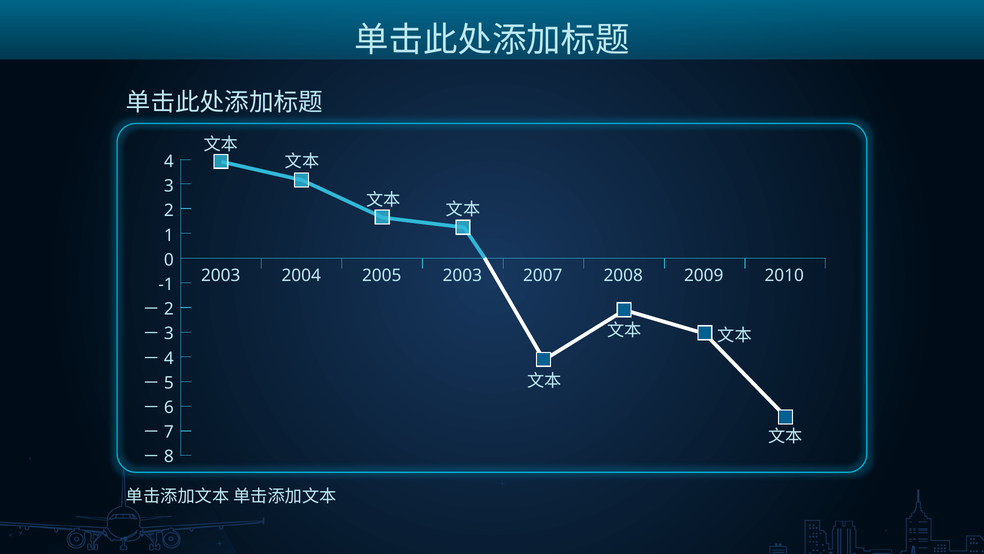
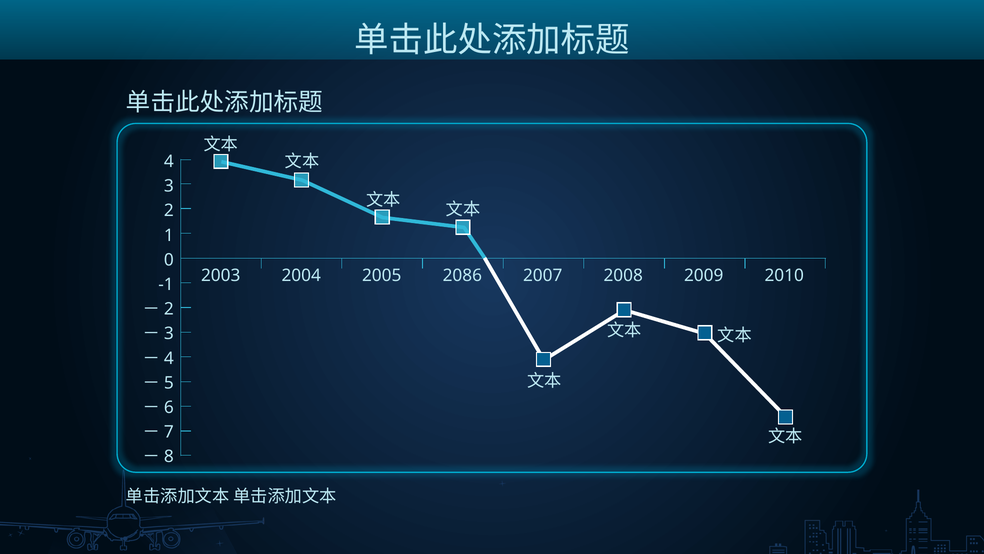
2005 2003: 2003 -> 2086 (462, 275)
